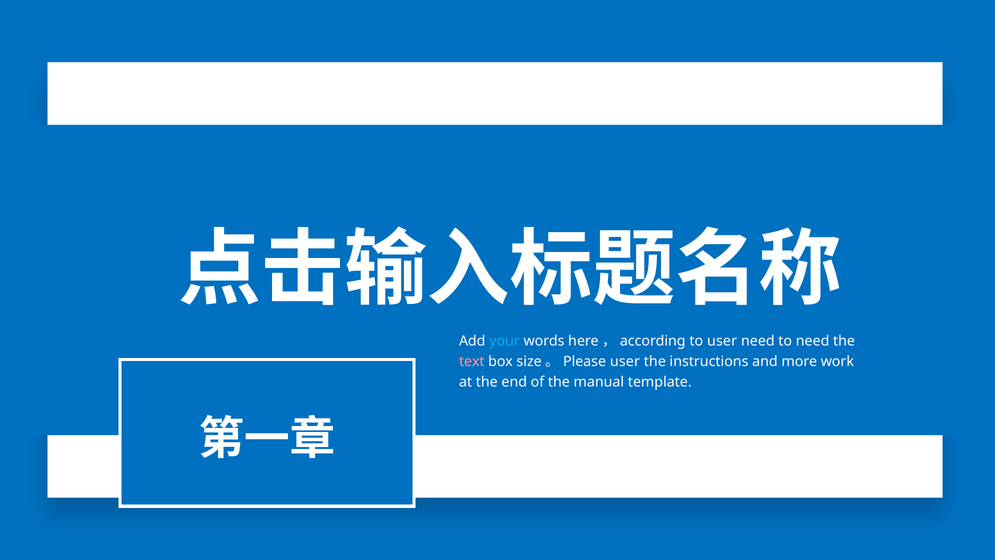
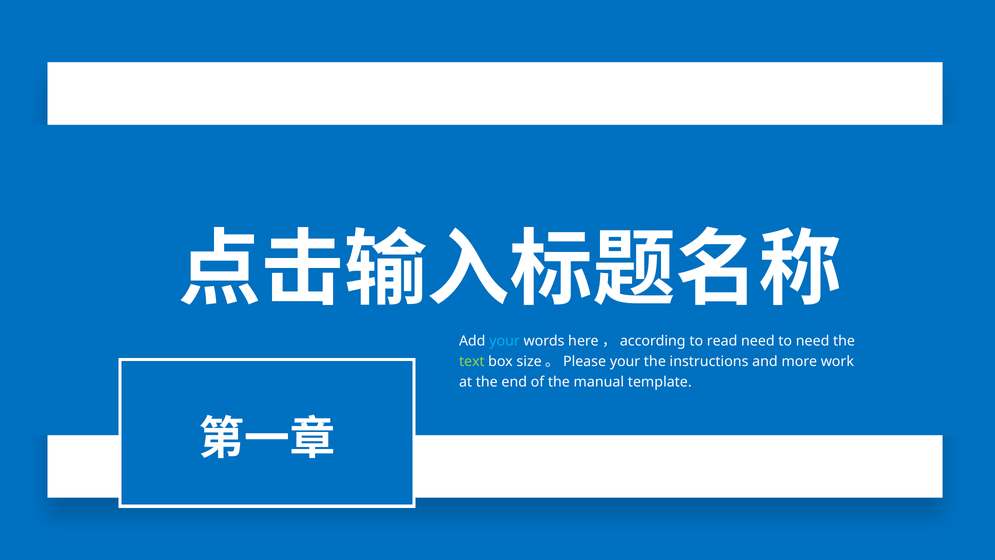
to user: user -> read (722, 341)
text colour: pink -> light green (472, 362)
user: user -> your (625, 362)
